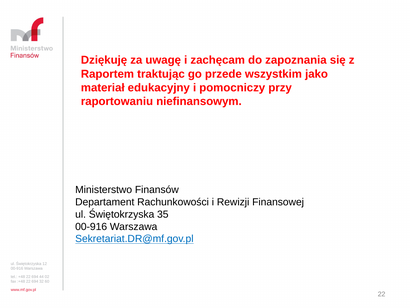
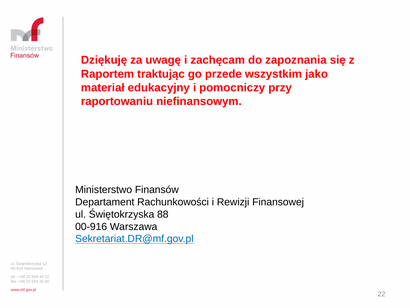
35: 35 -> 88 (163, 214)
